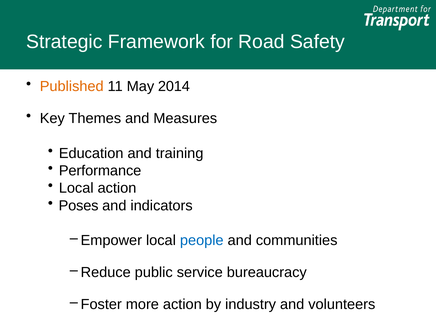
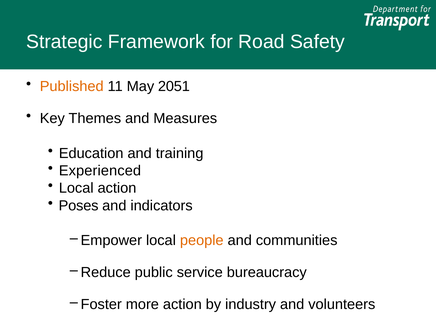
2014: 2014 -> 2051 (174, 86)
Performance: Performance -> Experienced (100, 171)
people colour: blue -> orange (202, 240)
